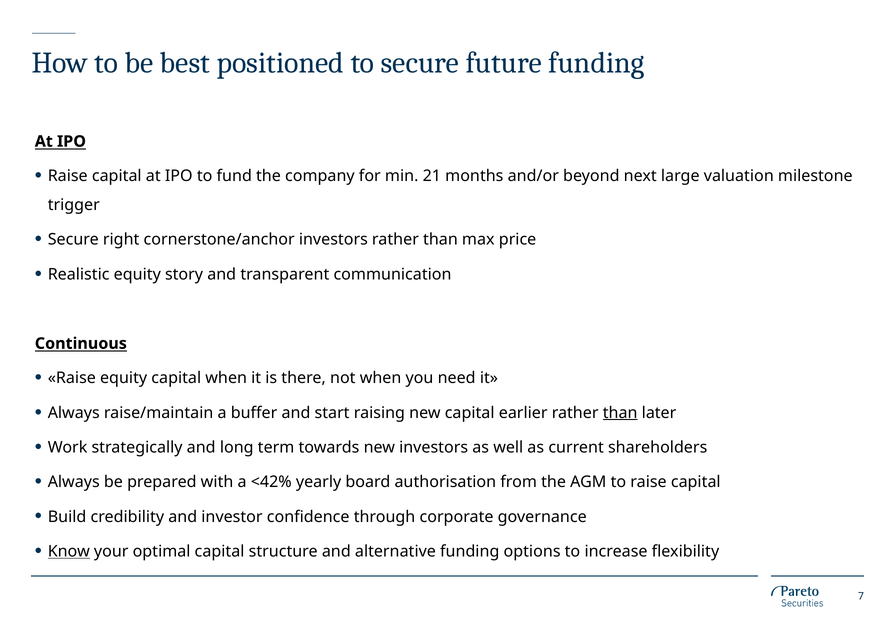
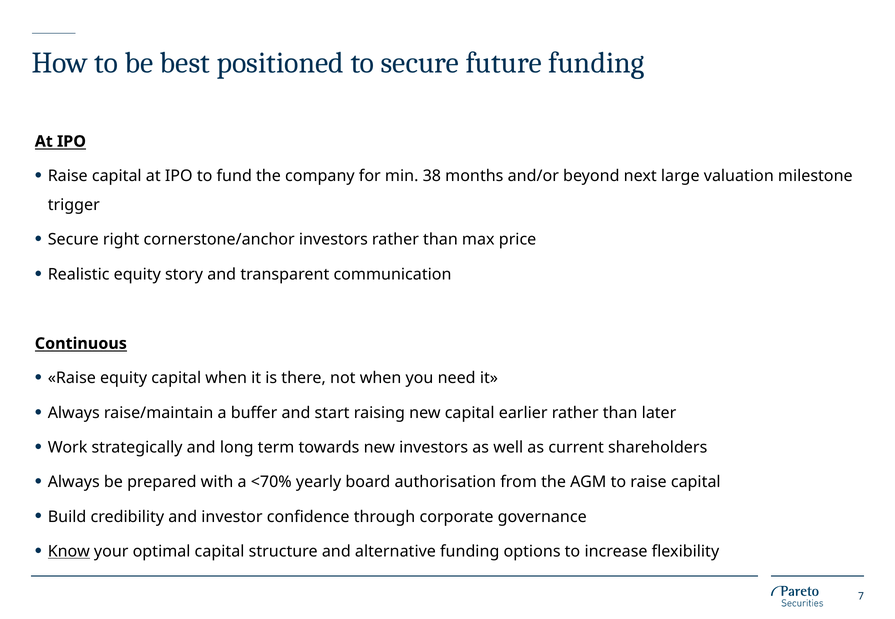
21: 21 -> 38 (432, 176)
than underline: present -> none (620, 413)
<42%: <42% -> <70% (271, 483)
